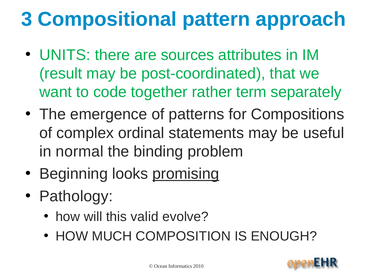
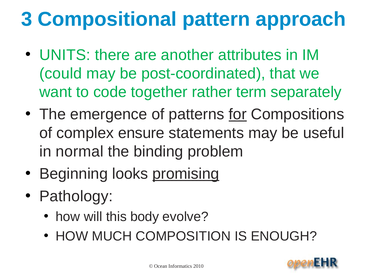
sources: sources -> another (187, 55)
result: result -> could (61, 73)
for underline: none -> present (238, 114)
ordinal: ordinal -> ensure (141, 133)
valid: valid -> body (145, 216)
